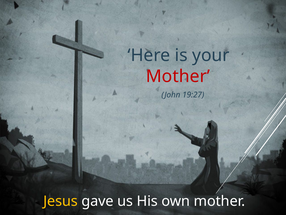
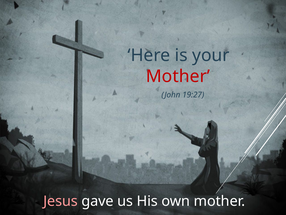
Jesus colour: yellow -> pink (60, 201)
